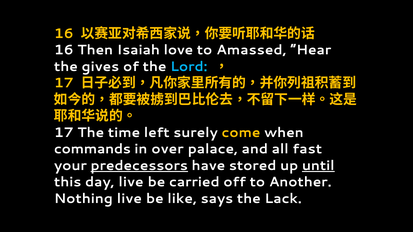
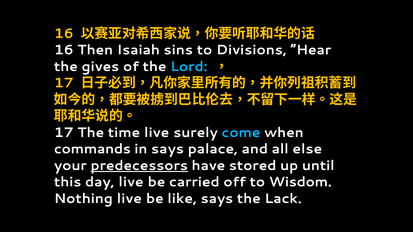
love: love -> sins (178, 50)
Amassed: Amassed -> Divisions (251, 50)
time left: left -> live (157, 133)
come colour: yellow -> light blue (241, 133)
in over: over -> says (168, 149)
fast: fast -> else (307, 149)
until underline: present -> none (318, 166)
Another: Another -> Wisdom (300, 182)
